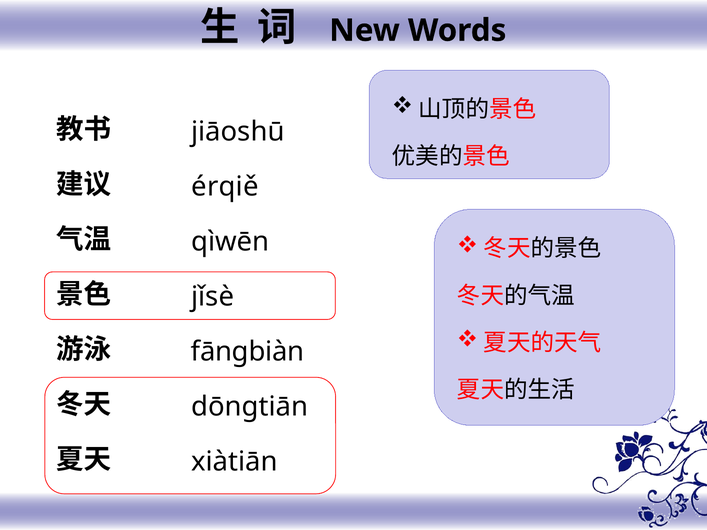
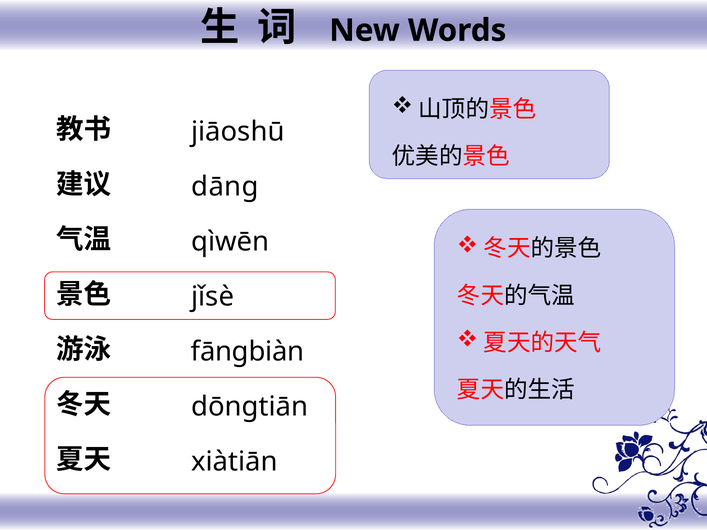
érqiě: érqiě -> dānɡ (225, 187)
